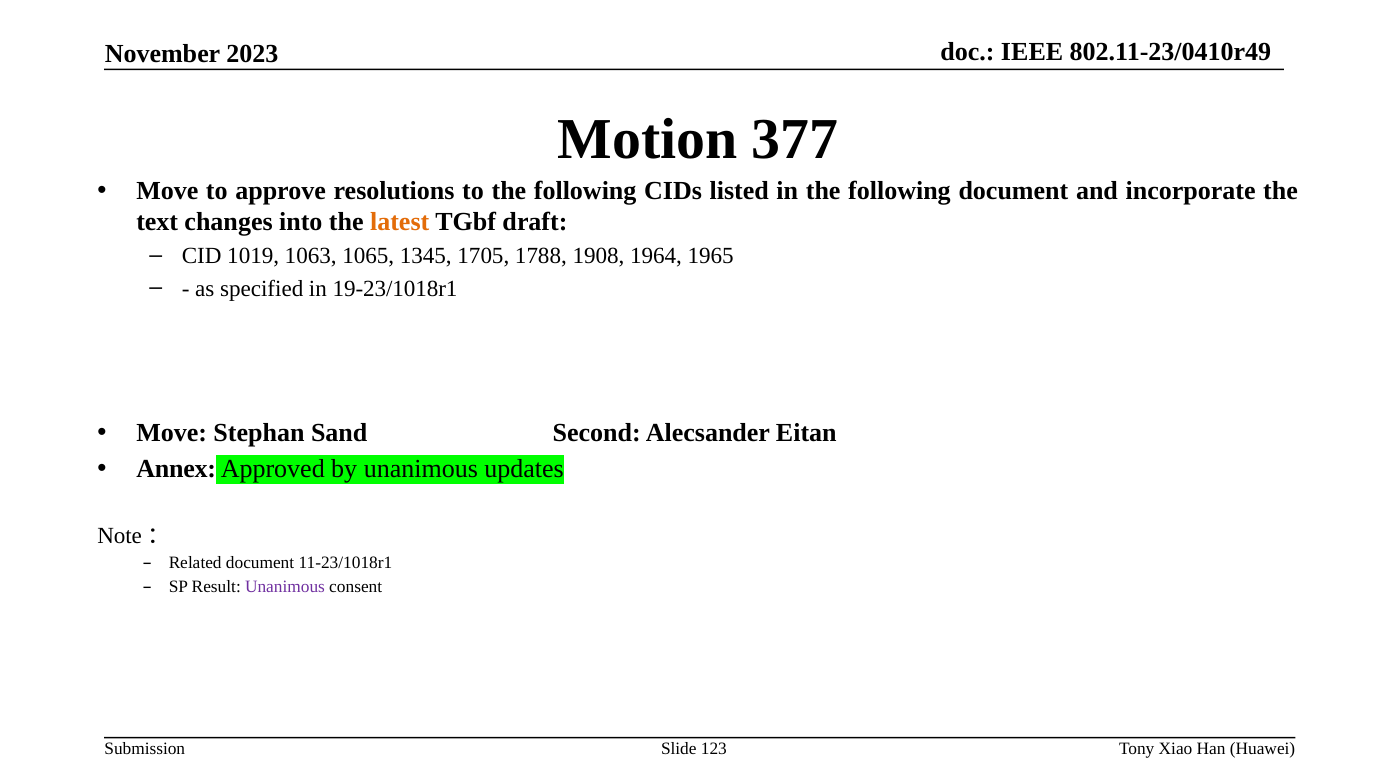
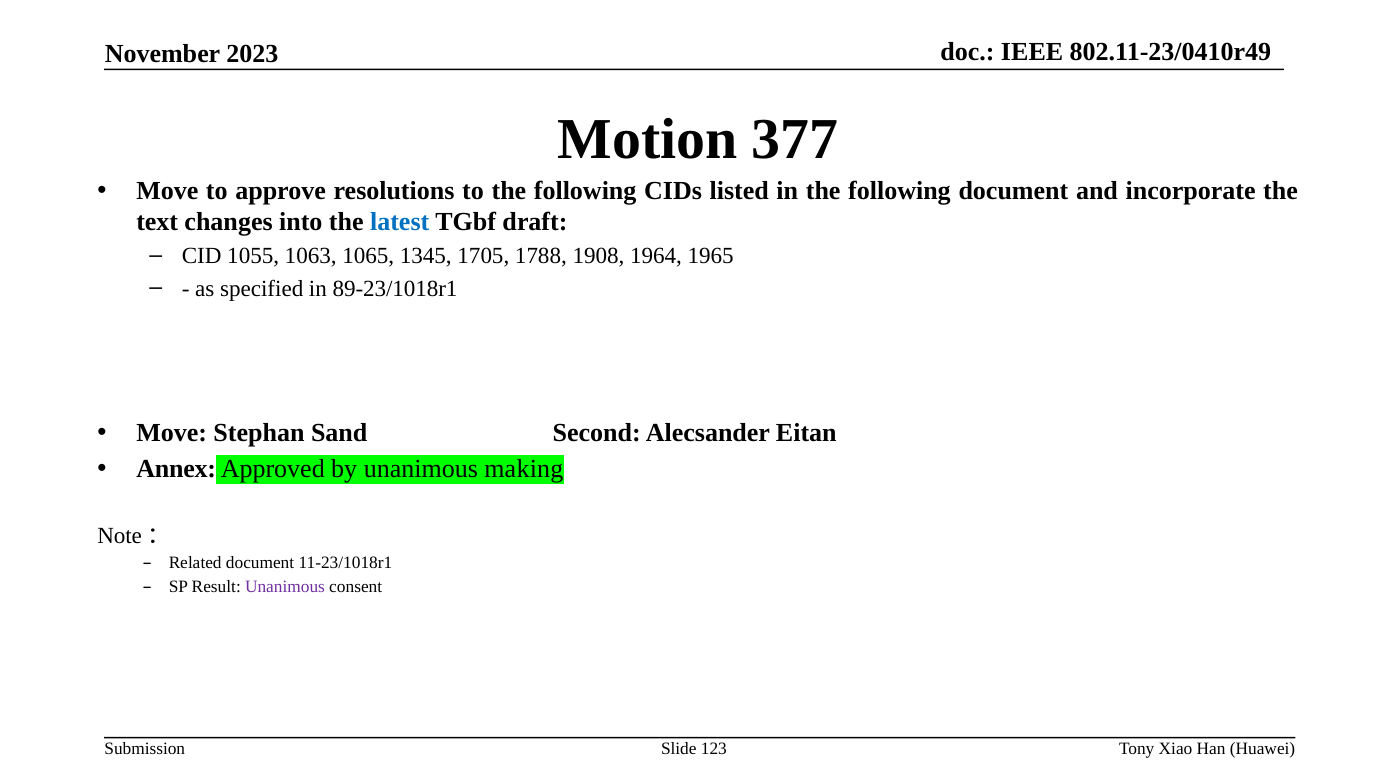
latest colour: orange -> blue (400, 222)
1019: 1019 -> 1055 (253, 256)
19-23/1018r1: 19-23/1018r1 -> 89-23/1018r1 (395, 288)
updates: updates -> making (524, 469)
